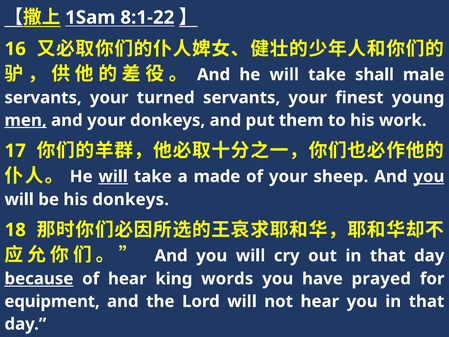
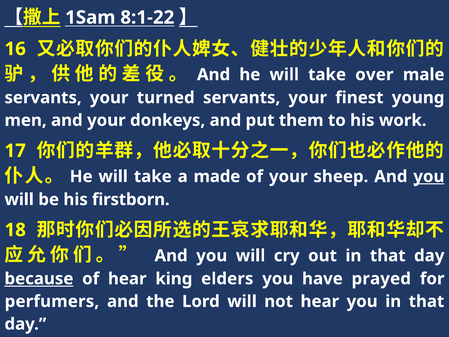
shall: shall -> over (374, 75)
men underline: present -> none (26, 120)
will underline: present -> none (113, 176)
his donkeys: donkeys -> firstborn (131, 199)
words: words -> elders (227, 279)
equipment: equipment -> perfumers (52, 301)
